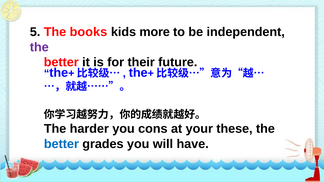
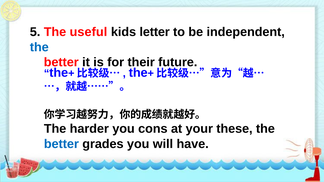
books: books -> useful (88, 32)
more: more -> letter (155, 32)
the colour: purple -> blue (39, 47)
